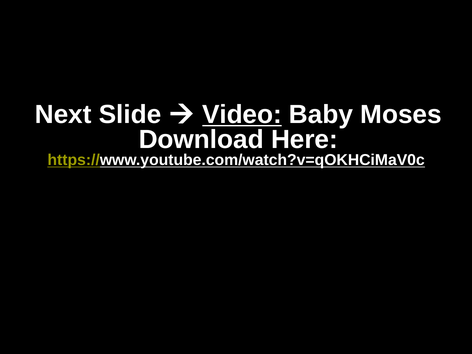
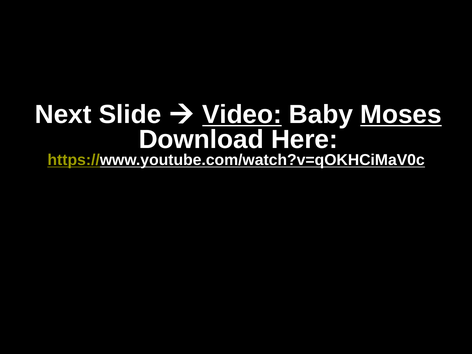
Moses underline: none -> present (401, 114)
